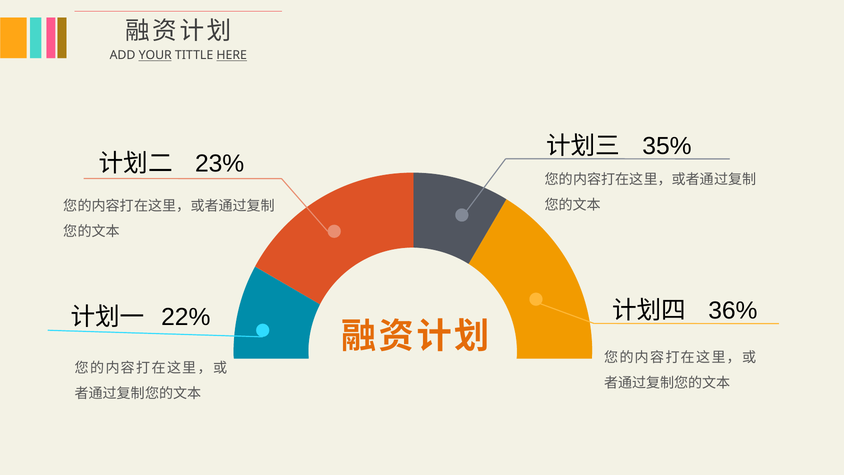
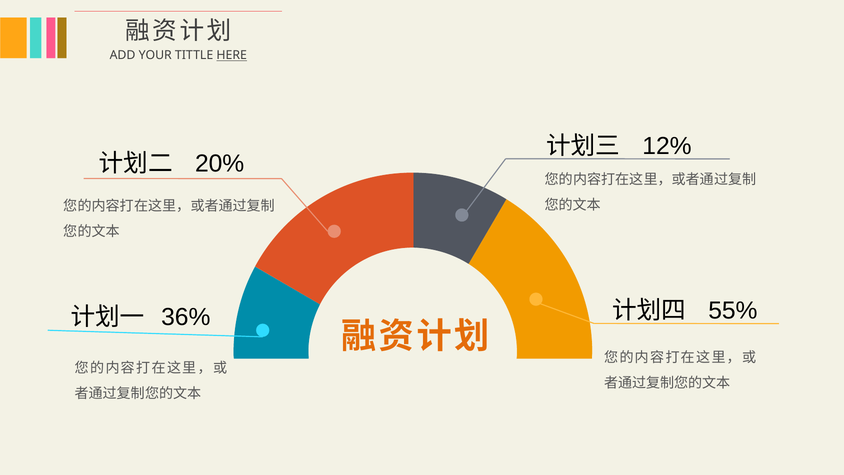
YOUR underline: present -> none (155, 55)
35%: 35% -> 12% (667, 146)
23%: 23% -> 20% (220, 163)
36%: 36% -> 55% (733, 310)
22%: 22% -> 36% (186, 317)
